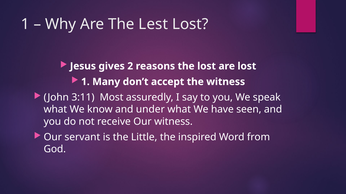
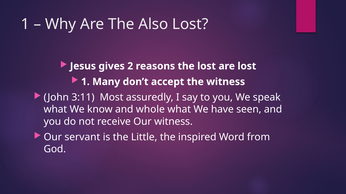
Lest: Lest -> Also (153, 24)
under: under -> whole (150, 110)
